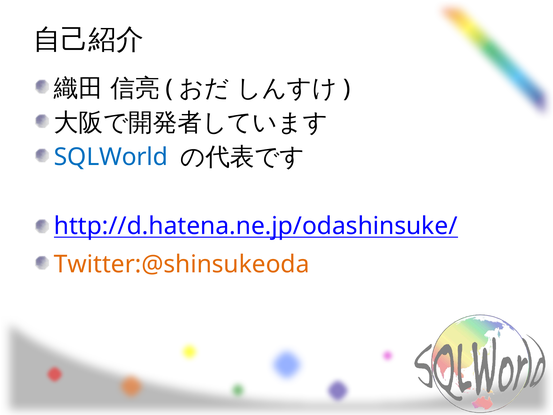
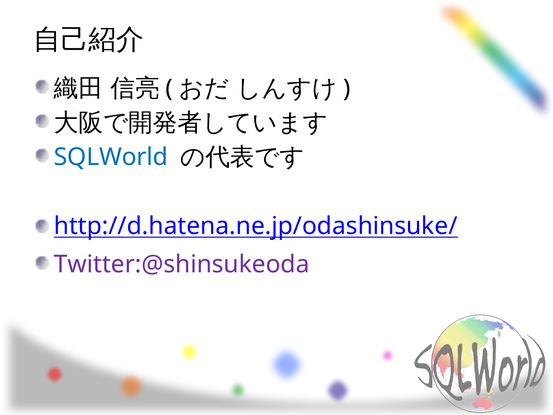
Twitter:@shinsukeoda colour: orange -> purple (182, 264)
